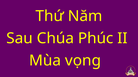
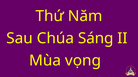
Phúc: Phúc -> Sáng (96, 39)
